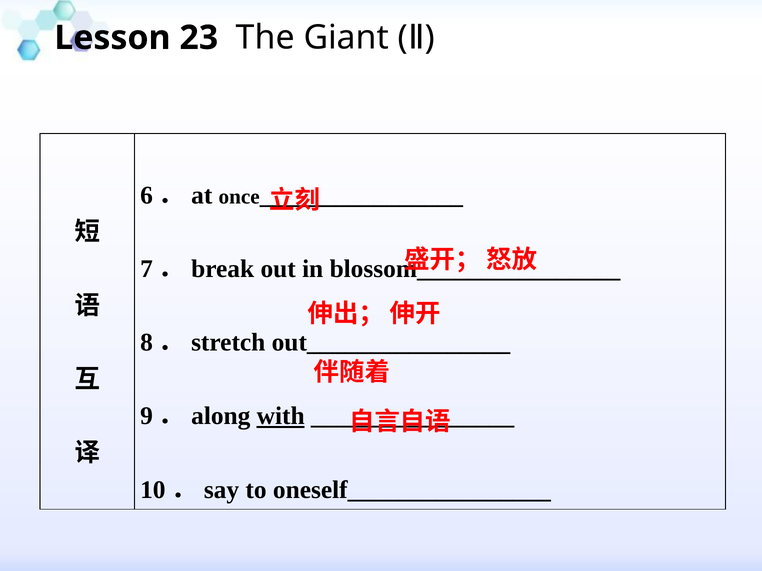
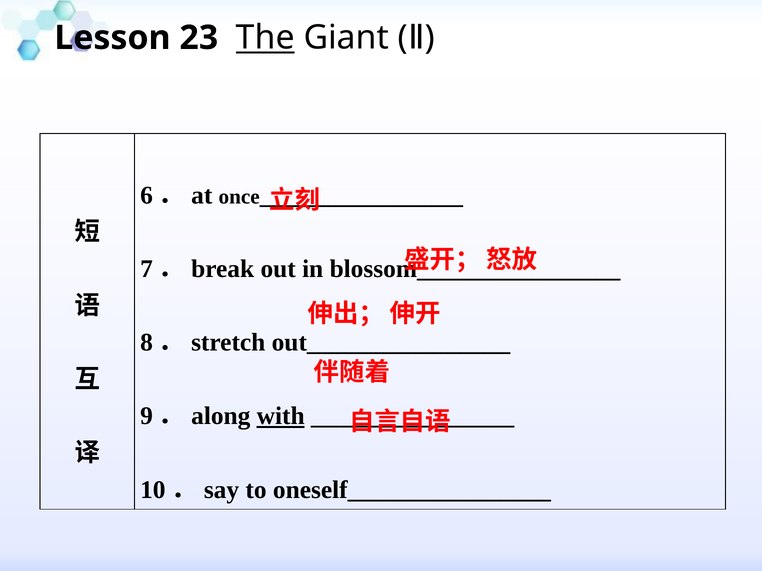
The underline: none -> present (265, 38)
